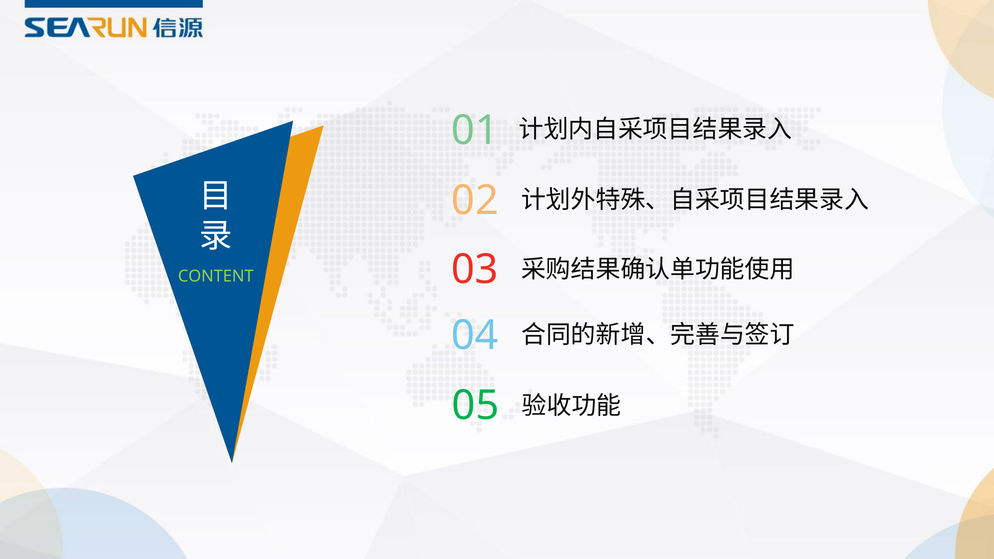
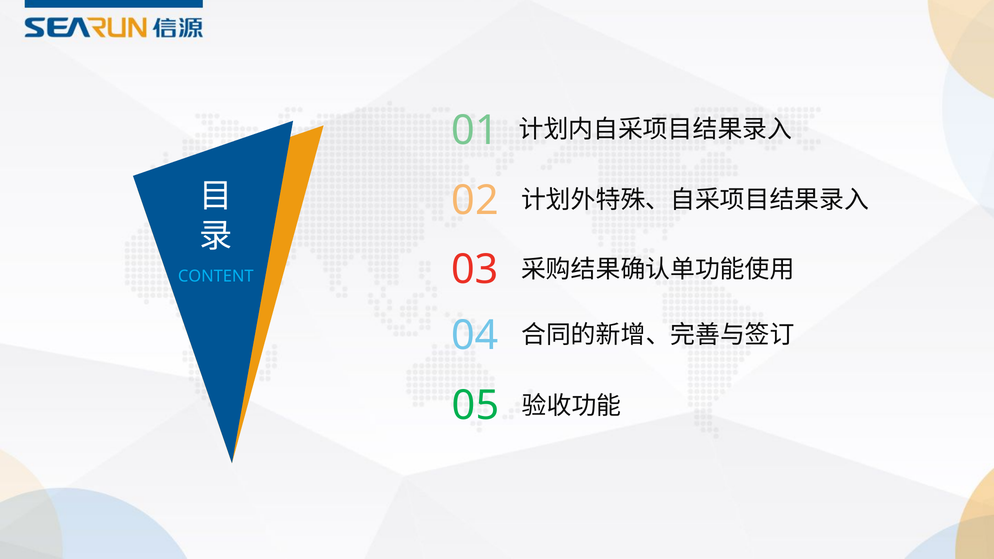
CONTENT colour: light green -> light blue (216, 276)
